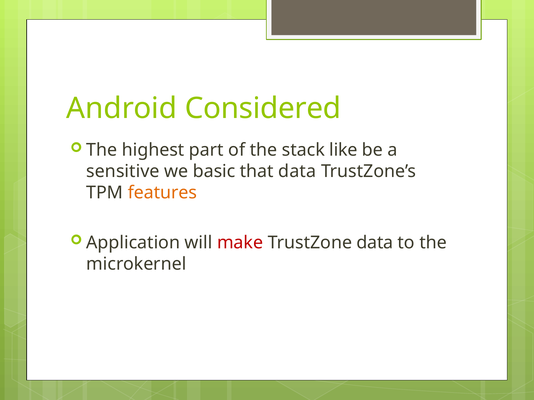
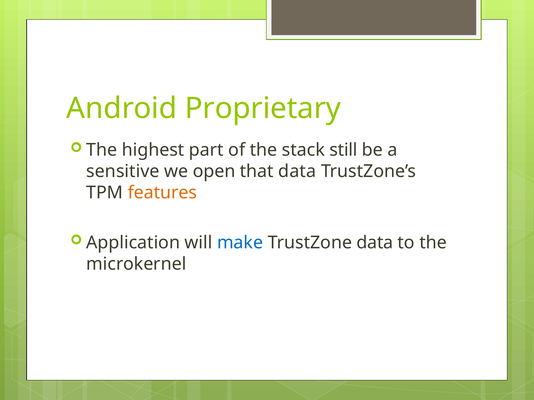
Considered: Considered -> Proprietary (263, 108)
like: like -> still (343, 150)
basic: basic -> open (214, 172)
make colour: red -> blue (240, 243)
